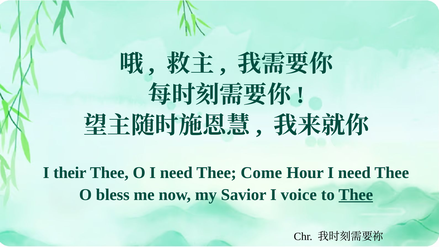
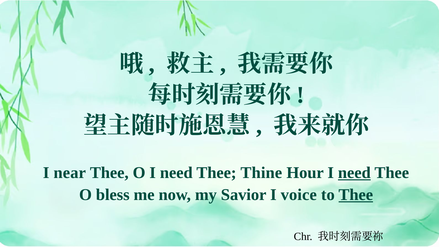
their: their -> near (70, 173)
Come: Come -> Thine (261, 173)
need underline: none -> present (354, 173)
